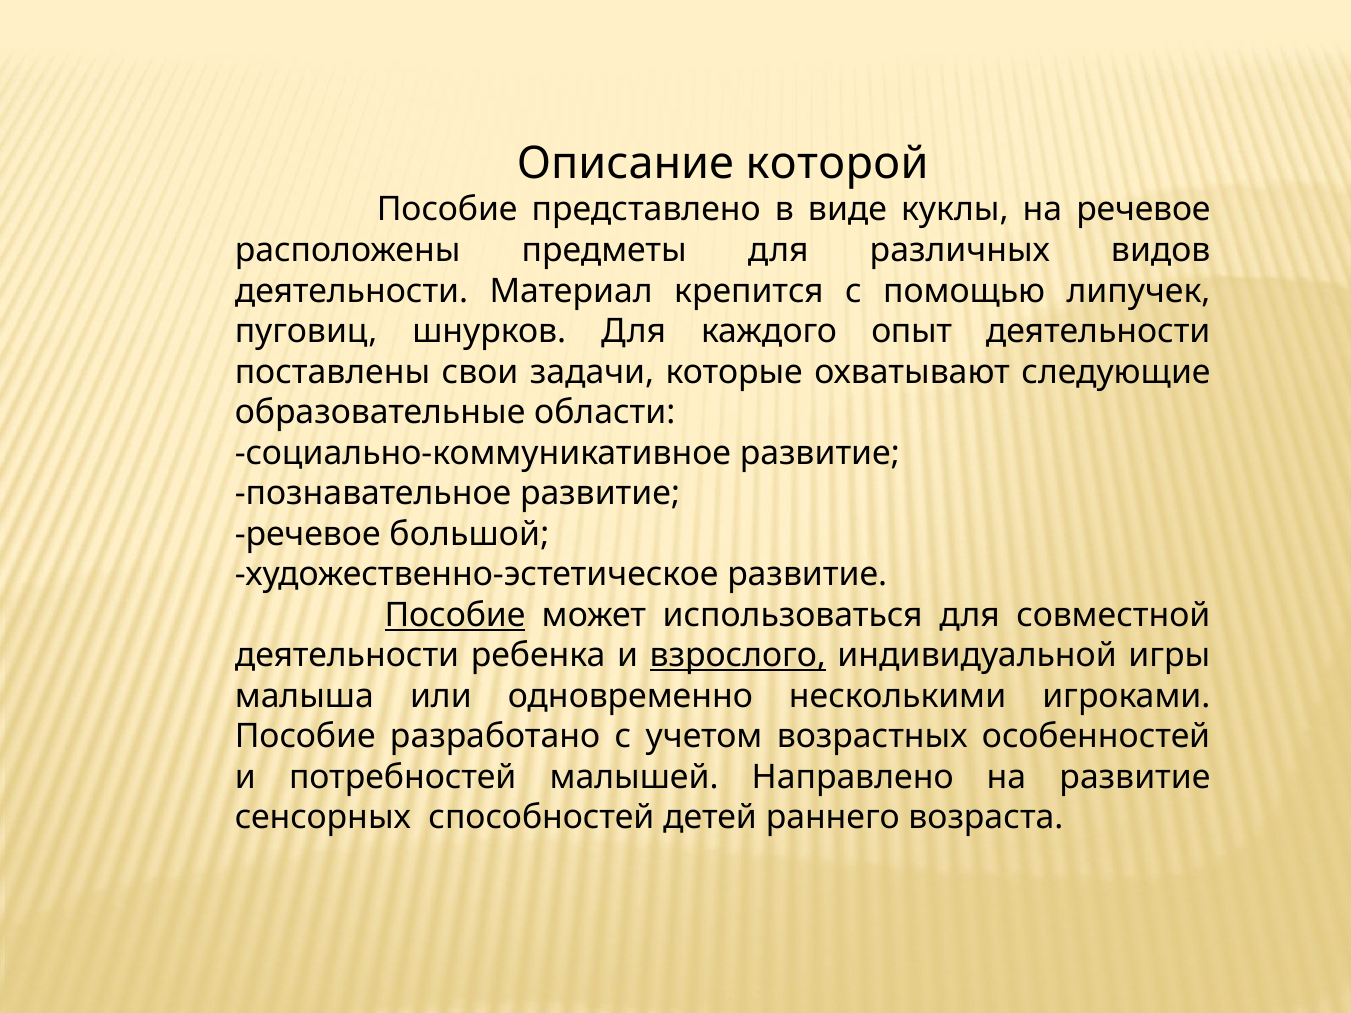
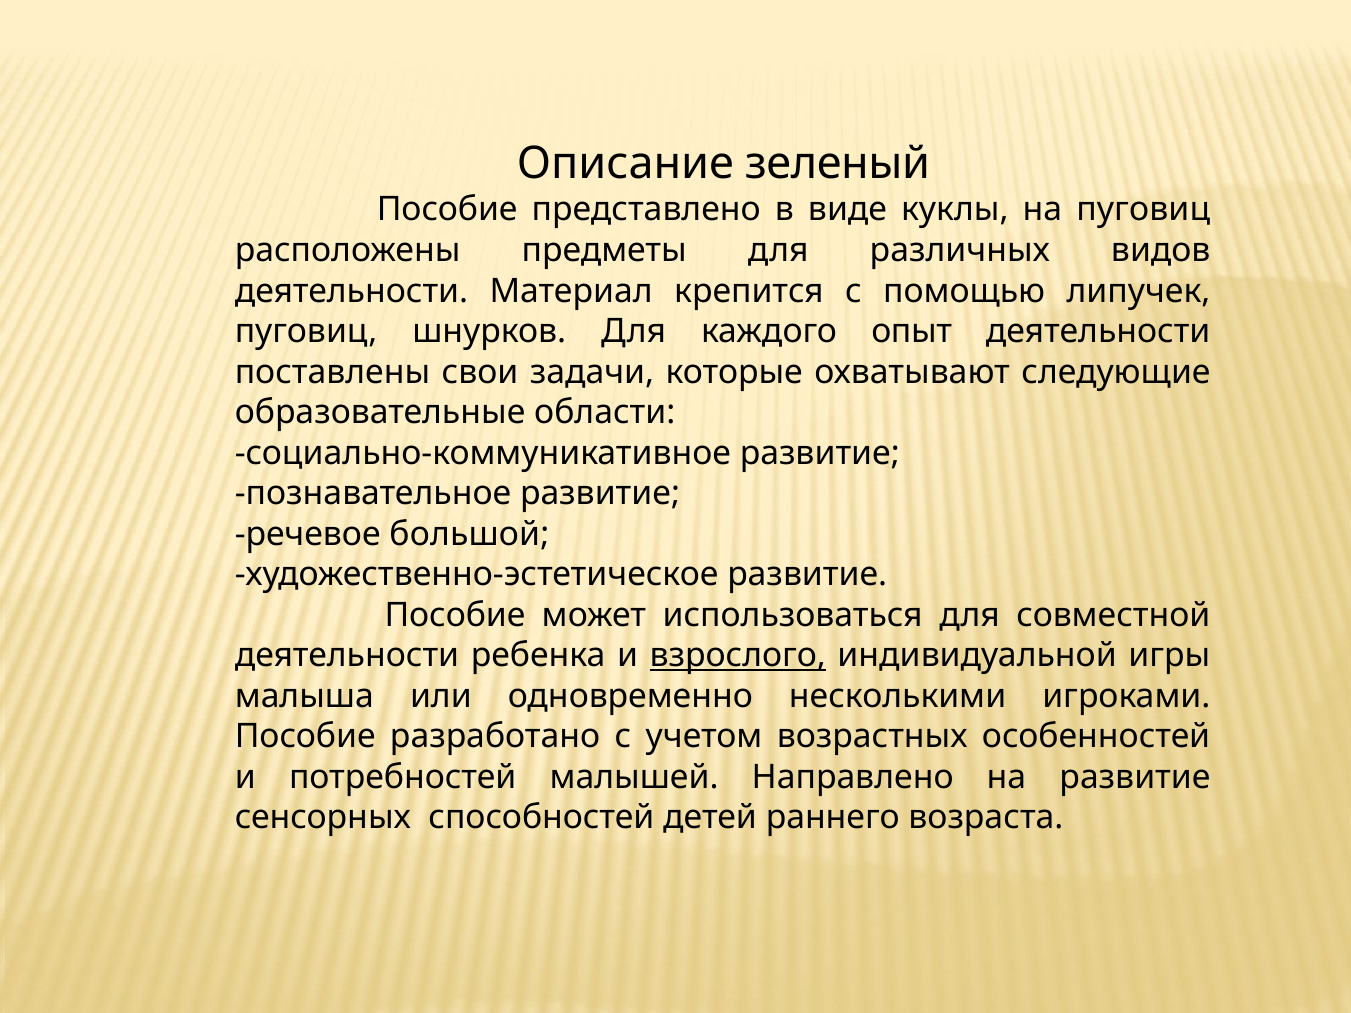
которой: которой -> зеленый (838, 163)
на речевое: речевое -> пуговиц (1143, 210)
Пособие underline: present -> none (455, 615)
